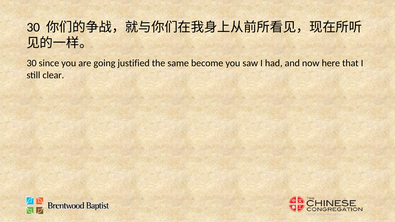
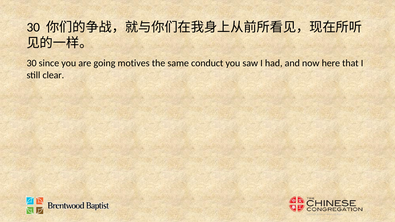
justified: justified -> motives (134, 63)
become: become -> conduct (207, 63)
